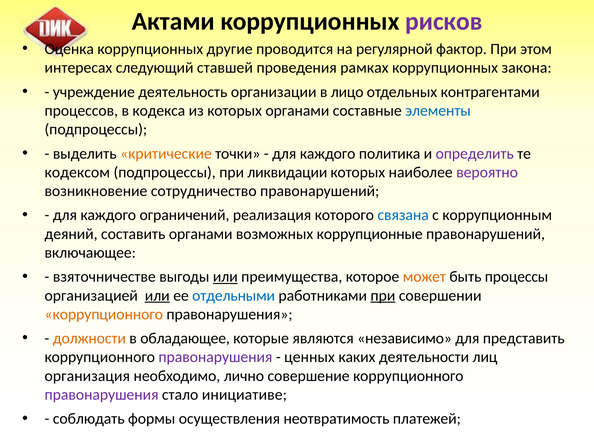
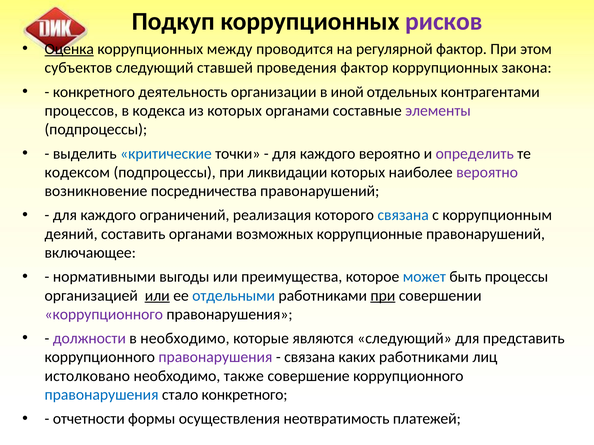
Актами: Актами -> Подкуп (173, 21)
Оценка underline: none -> present (69, 49)
другие: другие -> между (230, 49)
интересах: интересах -> субъектов (78, 68)
проведения рамках: рамках -> фактор (364, 68)
учреждение: учреждение -> конкретного (94, 92)
лицо: лицо -> иной (347, 92)
элементы colour: blue -> purple (438, 111)
критические colour: orange -> blue (166, 154)
каждого политика: политика -> вероятно (390, 154)
сотрудничество: сотрудничество -> посредничества (204, 191)
взяточничестве: взяточничестве -> нормативными (104, 277)
или underline: present -> none (225, 277)
может colour: orange -> blue (424, 277)
коррупционного colour: orange -> purple (104, 315)
должности colour: orange -> purple (89, 339)
в обладающее: обладающее -> необходимо (185, 339)
являются независимо: независимо -> следующий (404, 339)
ценных: ценных -> связана (310, 358)
каких деятельности: деятельности -> работниками (424, 358)
организация: организация -> истолковано (87, 376)
лично: лично -> также (244, 376)
правонарушения colour: purple -> blue (102, 395)
стало инициативе: инициативе -> конкретного (245, 395)
соблюдать: соблюдать -> отчетности (89, 419)
